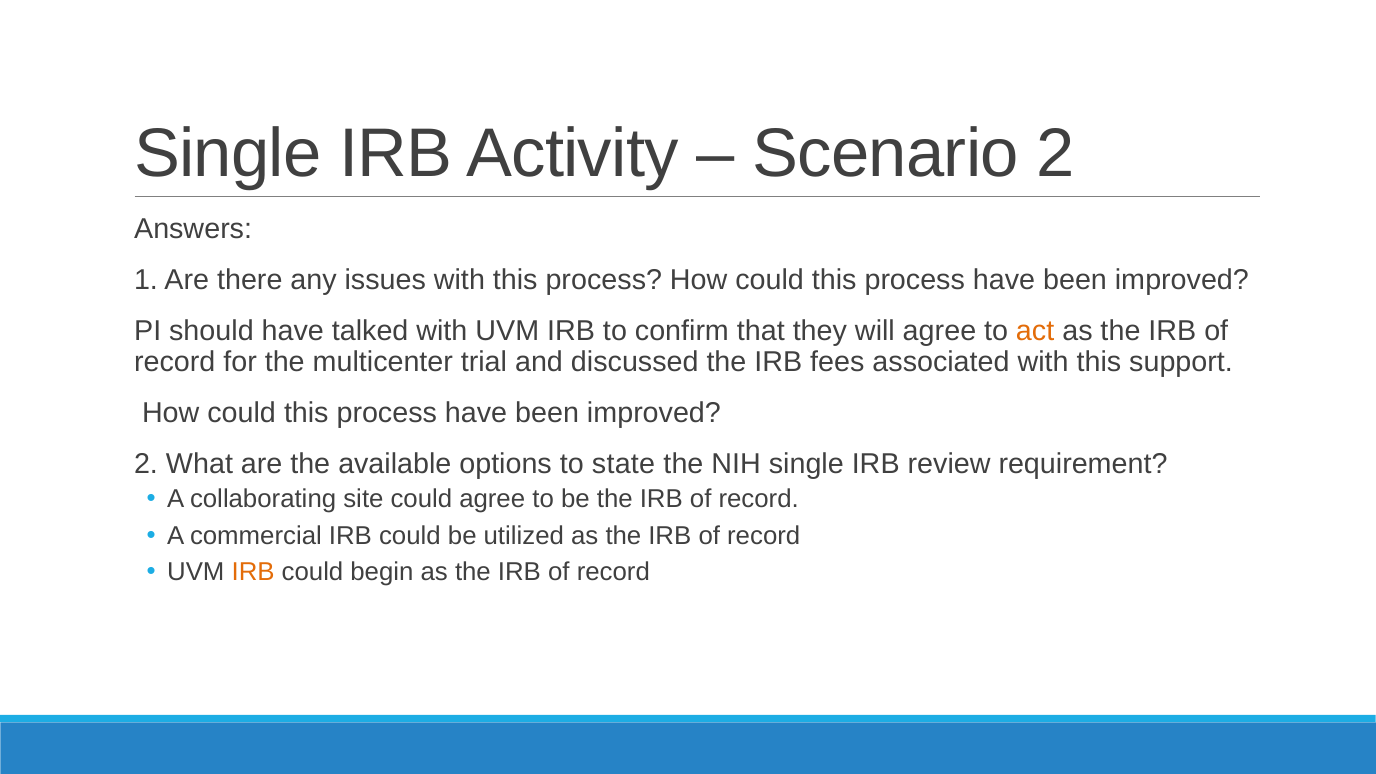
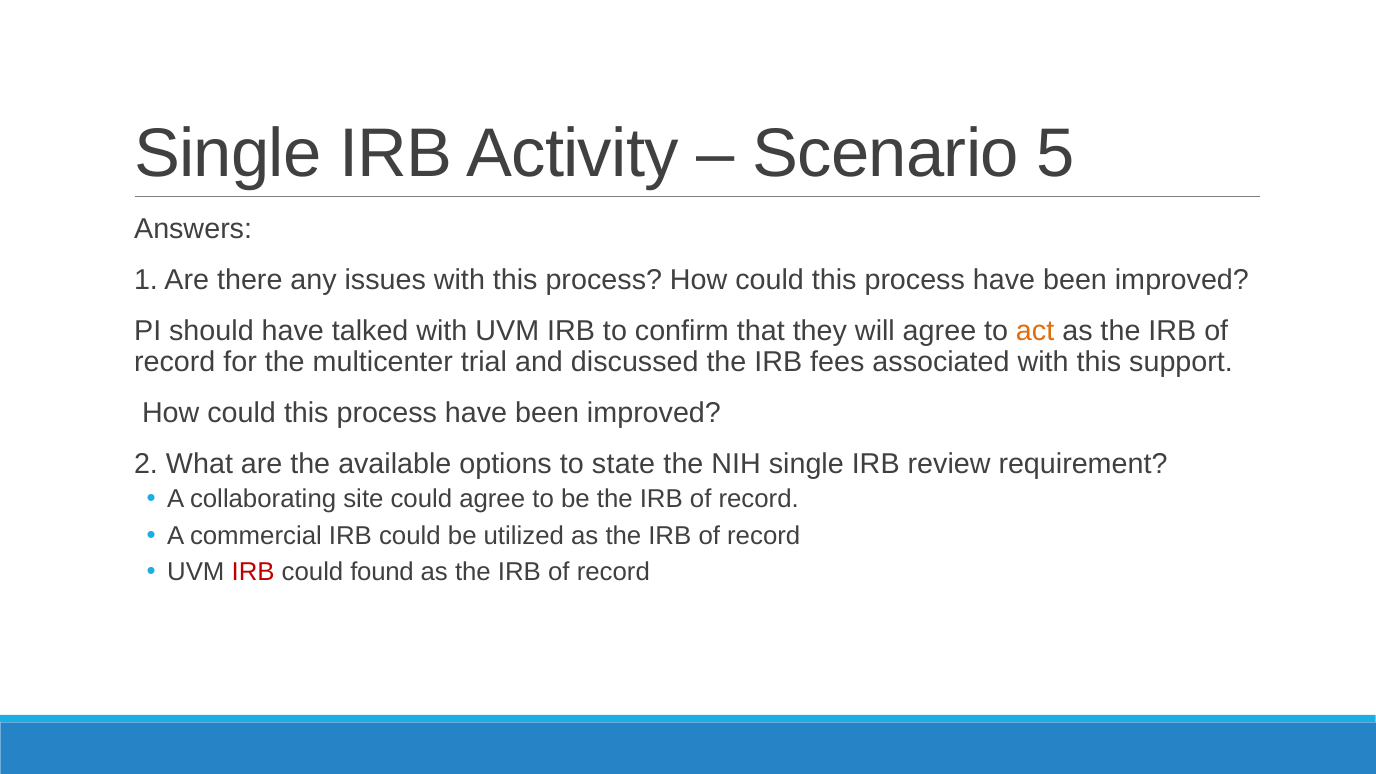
Scenario 2: 2 -> 5 (1056, 154)
IRB colour: orange -> red (253, 572)
begin: begin -> found (382, 572)
